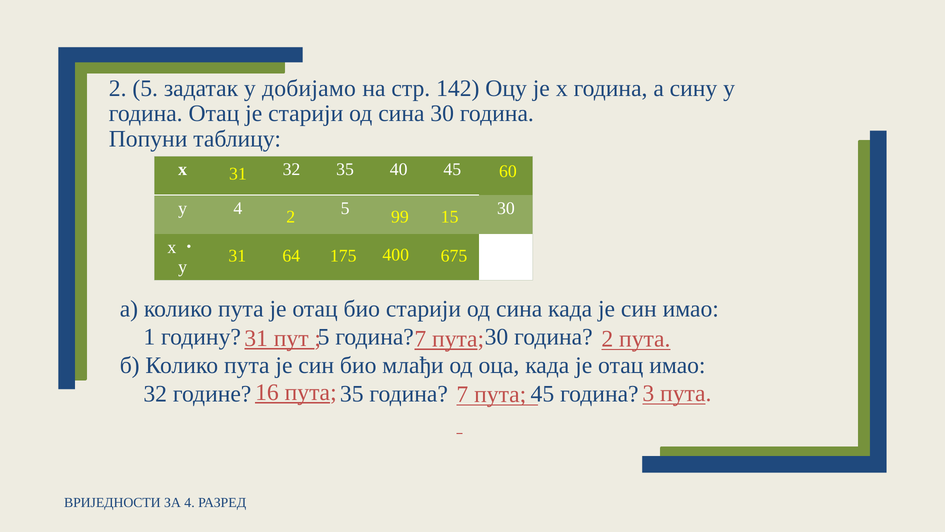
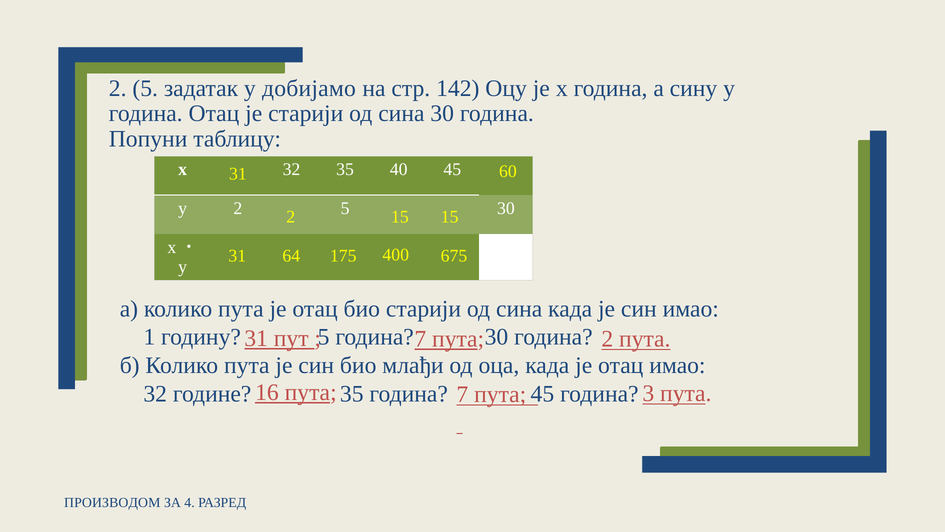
y 4: 4 -> 2 (238, 208)
2 99: 99 -> 15 (400, 217)
ВРИЈЕДНОСТИ: ВРИЈЕДНОСТИ -> ПРОИЗВОДОМ (112, 502)
